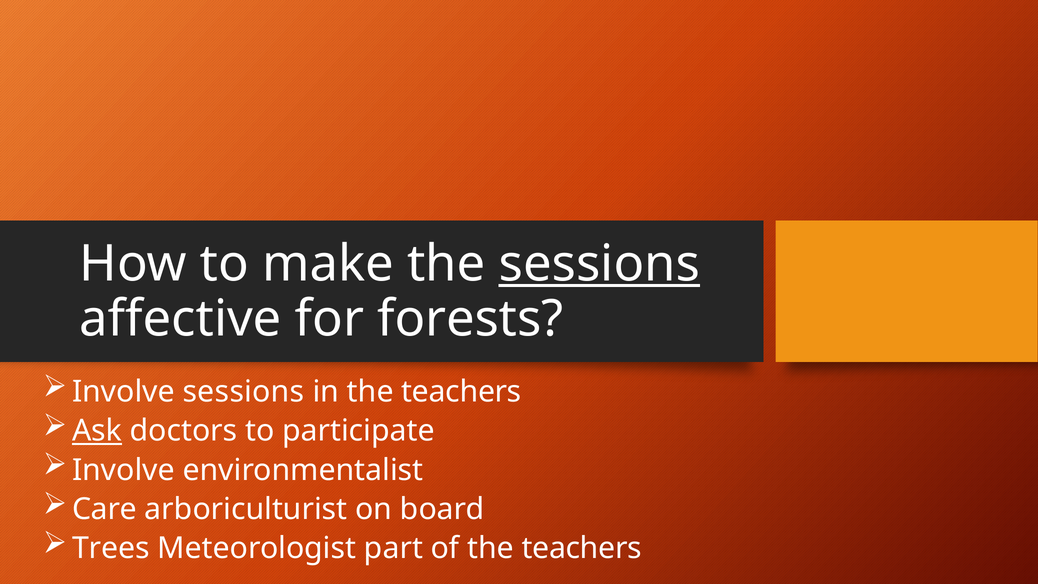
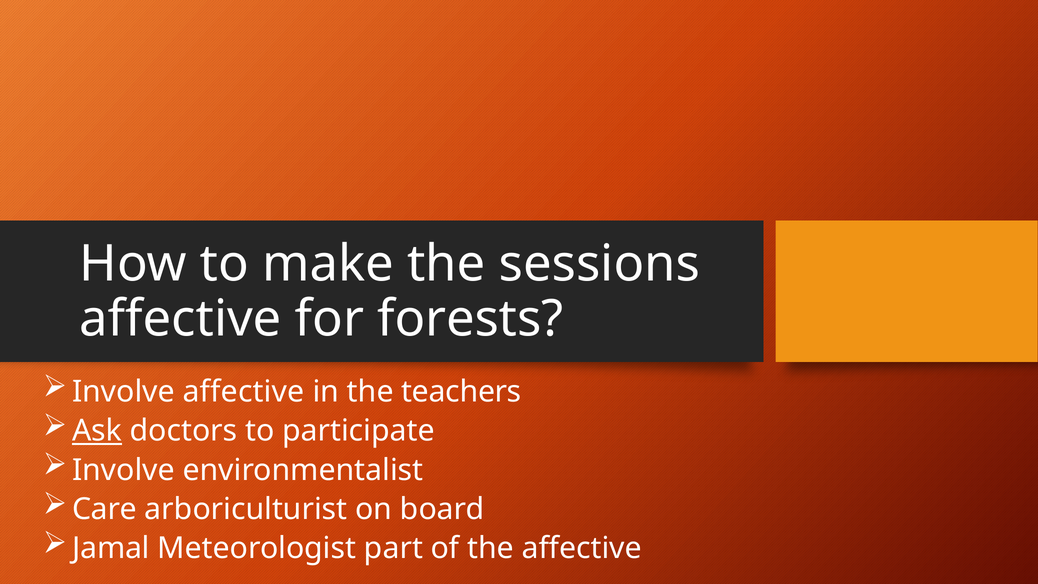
sessions underline: present -> none (599, 264)
Involve sessions: sessions -> affective (244, 392)
Trees: Trees -> Jamal (111, 548)
of the teachers: teachers -> affective (582, 548)
